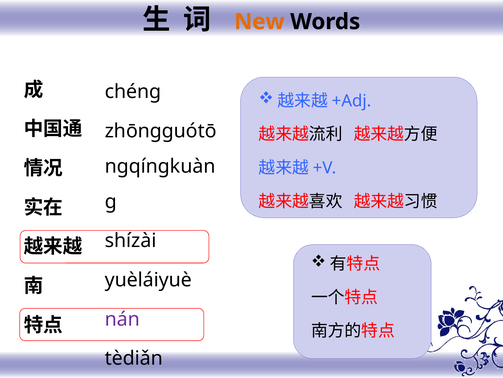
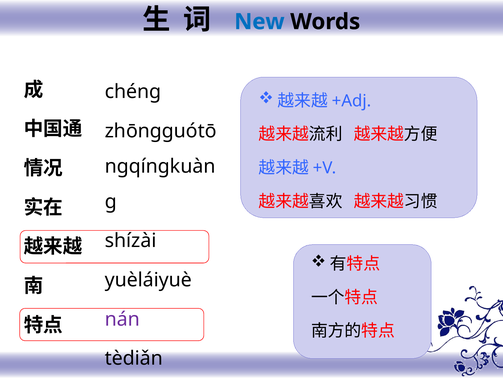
New colour: orange -> blue (259, 22)
